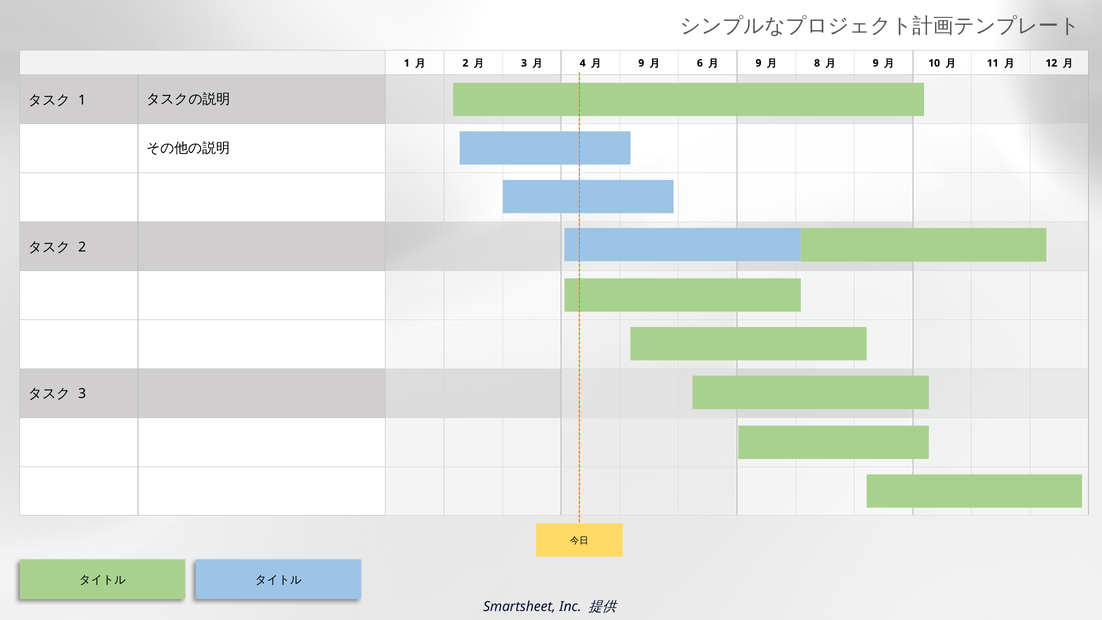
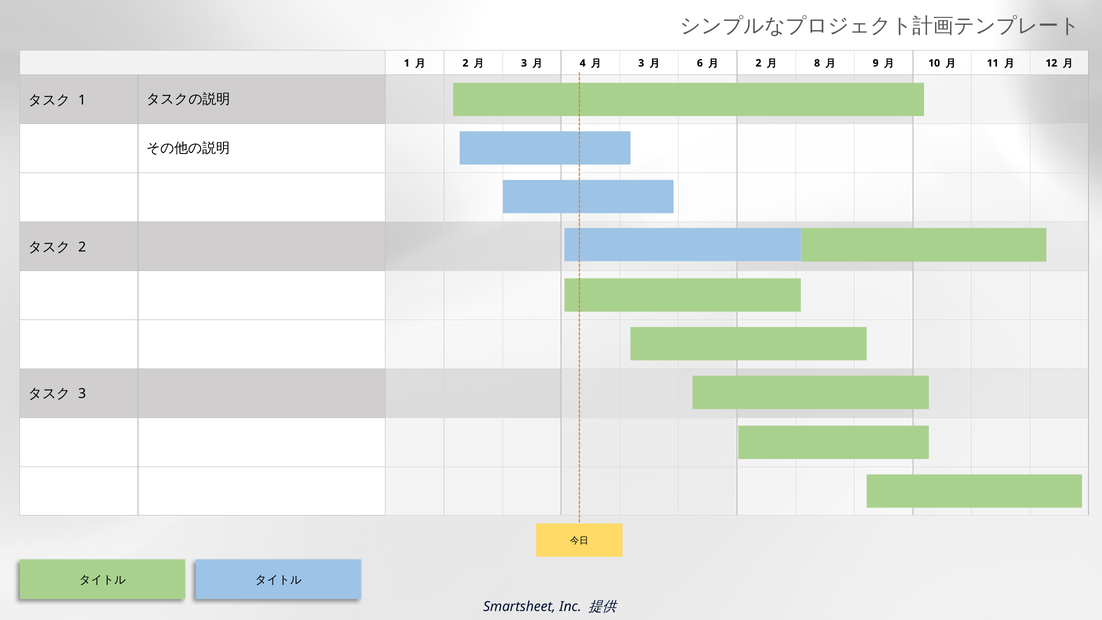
9: 9 -> 3 (641, 63)
9: 9 -> 2 (758, 63)
